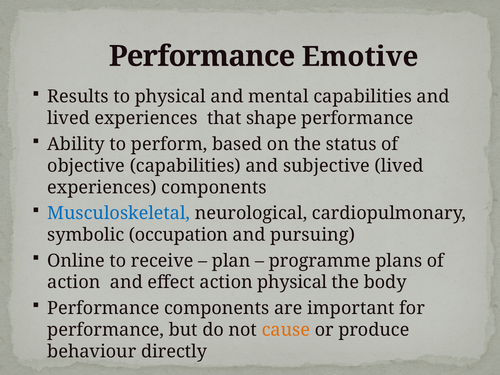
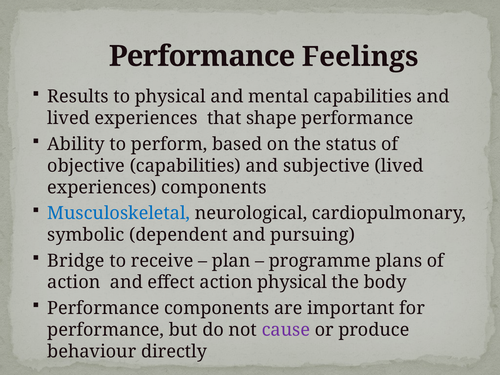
Emotive: Emotive -> Feelings (360, 57)
occupation: occupation -> dependent (178, 235)
Online: Online -> Bridge (76, 261)
cause colour: orange -> purple (286, 330)
